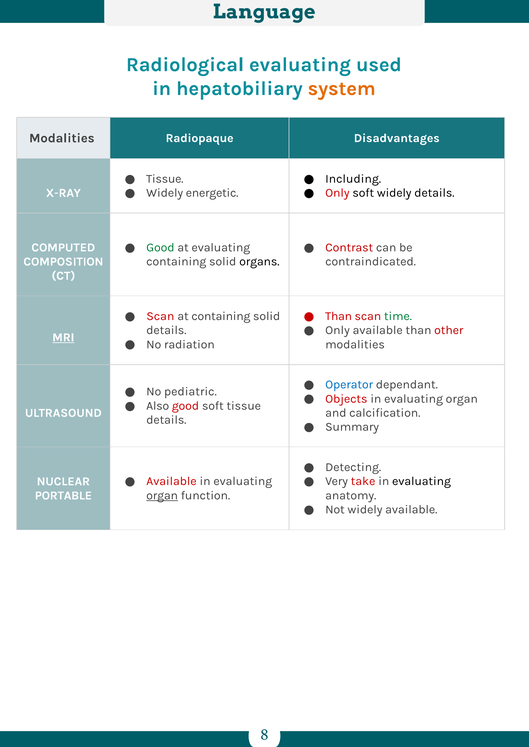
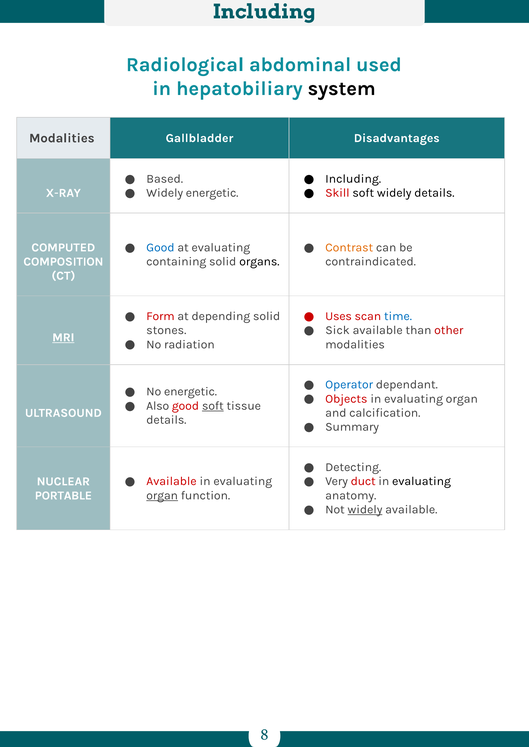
Language: Language -> Including (264, 12)
Radiological evaluating: evaluating -> abdominal (300, 65)
system colour: orange -> black (342, 88)
Radiopaque: Radiopaque -> Gallbladder (199, 138)
Tissue: Tissue -> Based (165, 179)
Only: Only -> Skill (337, 193)
Good colour: green -> blue (160, 247)
Contrast colour: red -> orange (349, 247)
Scan: Scan -> Form (160, 316)
at containing: containing -> depending (221, 316)
Than: Than -> Uses (339, 316)
time colour: green -> blue (398, 316)
Only: Only -> Sick (338, 330)
details: details -> stones (166, 330)
No pediatric: pediatric -> energetic (191, 392)
soft underline: none -> present (213, 406)
take: take -> duct (363, 481)
widely underline: none -> present (365, 509)
